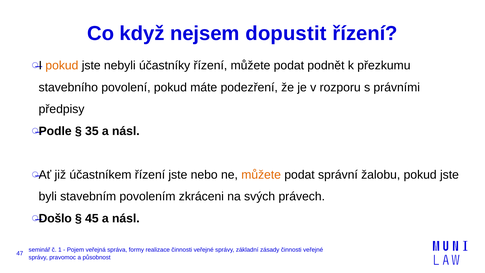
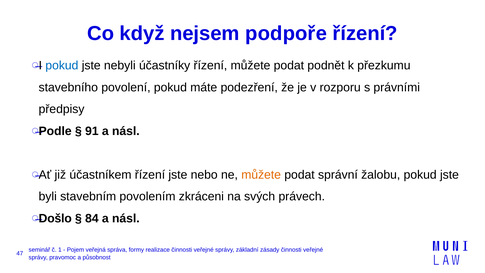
dopustit: dopustit -> podpoře (286, 34)
pokud colour: orange -> blue (62, 66)
35: 35 -> 91 (92, 131)
45: 45 -> 84 (92, 218)
